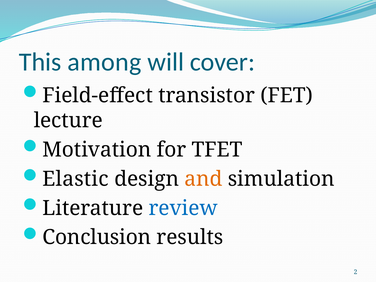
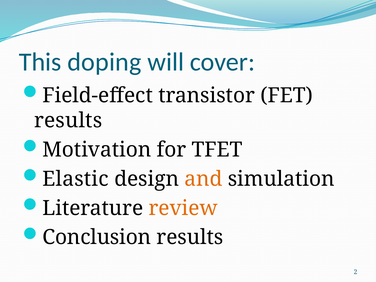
among: among -> doping (104, 62)
lecture: lecture -> results (68, 120)
review colour: blue -> orange (183, 208)
